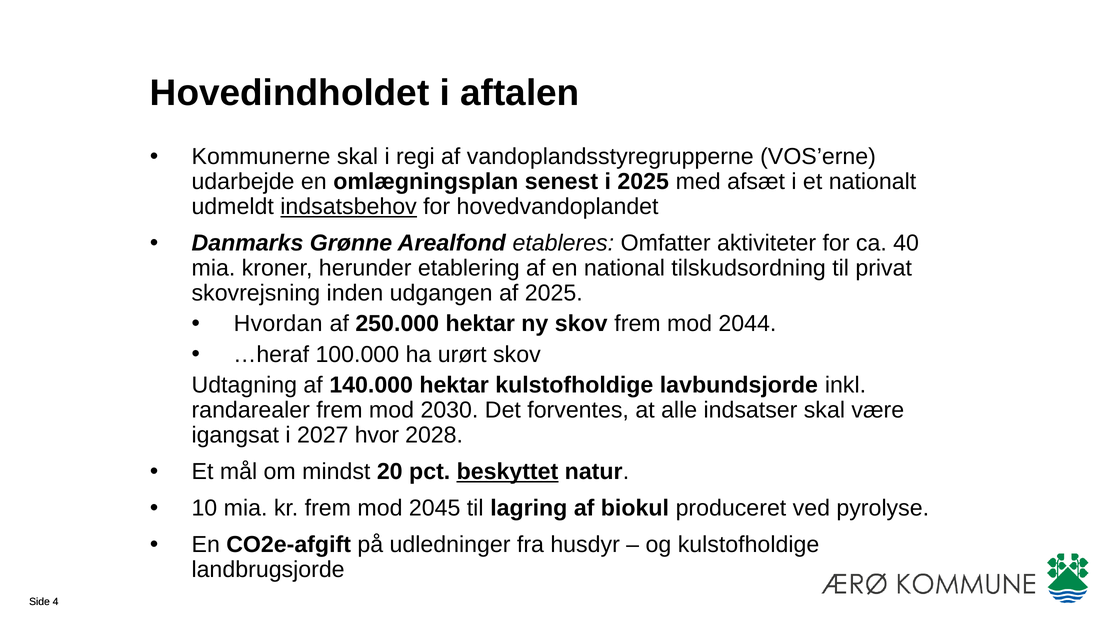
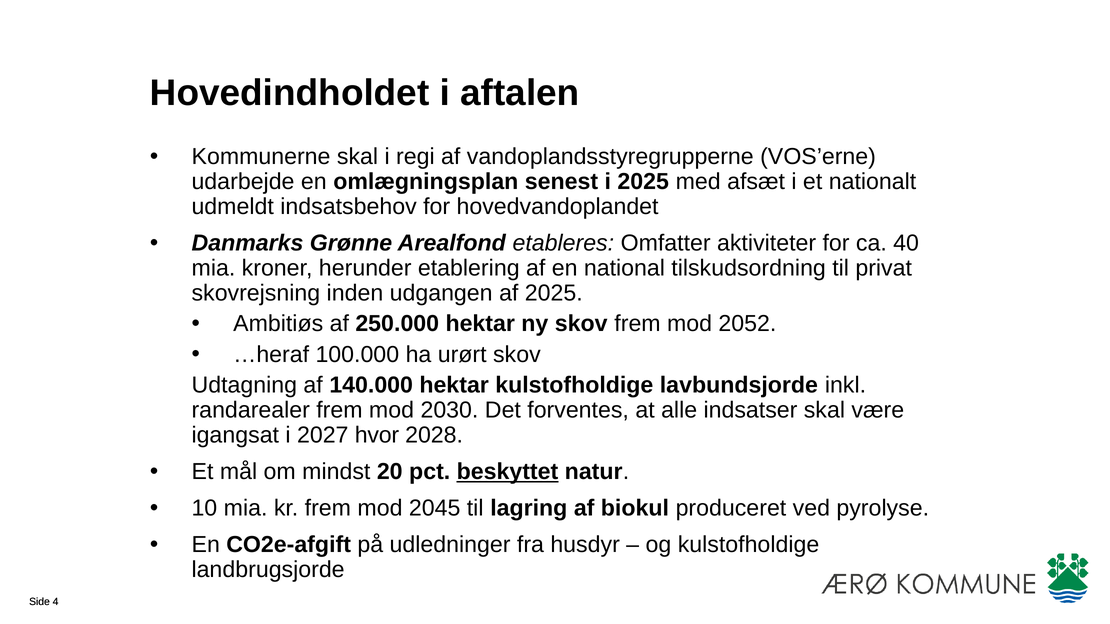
indsatsbehov underline: present -> none (349, 207)
Hvordan: Hvordan -> Ambitiøs (278, 324)
2044: 2044 -> 2052 (747, 324)
